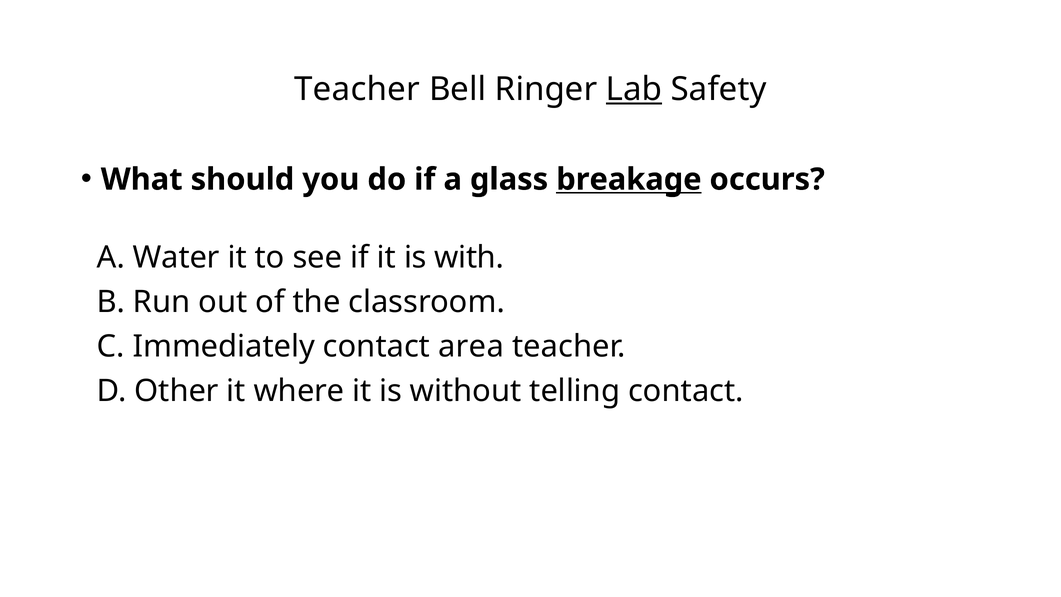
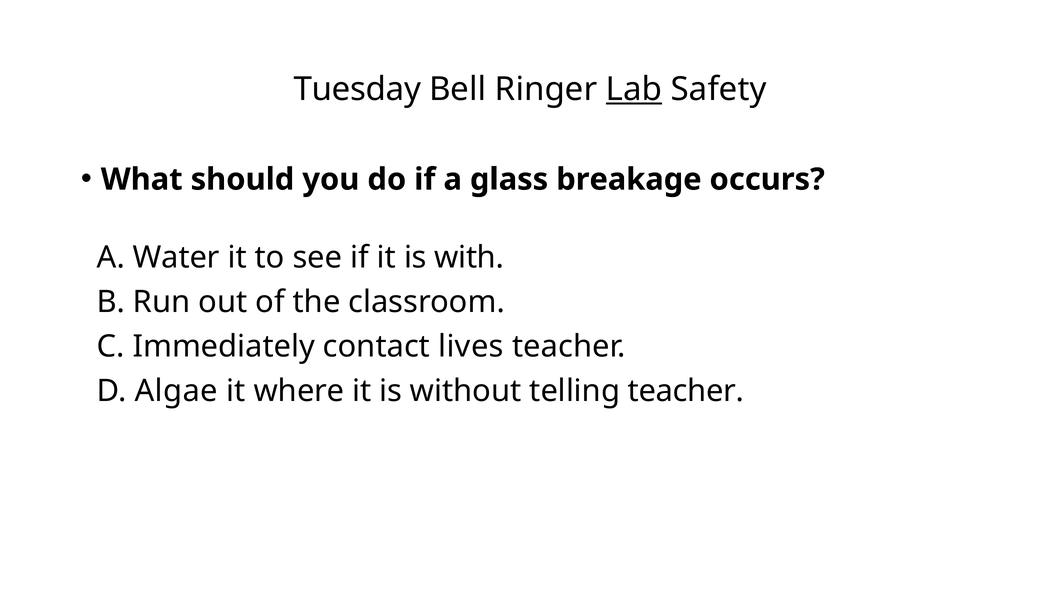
Teacher: Teacher -> Tuesday (357, 89)
breakage underline: present -> none (629, 179)
area: area -> lives (471, 346)
Other: Other -> Algae (176, 391)
telling contact: contact -> teacher (686, 391)
